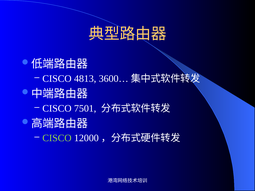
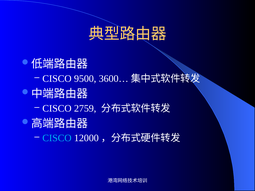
4813: 4813 -> 9500 (85, 79)
7501: 7501 -> 2759 (85, 109)
CISCO colour: light green -> light blue (57, 138)
